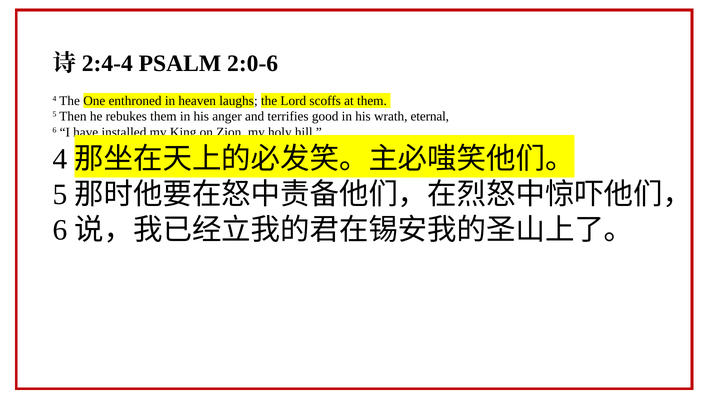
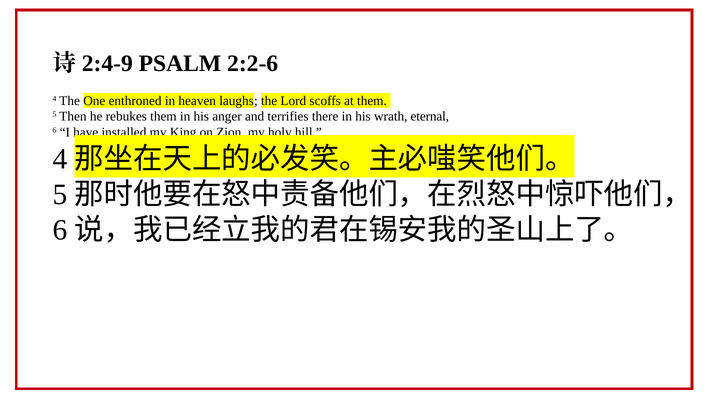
2:4-4: 2:4-4 -> 2:4-9 (107, 63)
2:0-6: 2:0-6 -> 2:2-6 (253, 63)
good: good -> there (325, 116)
